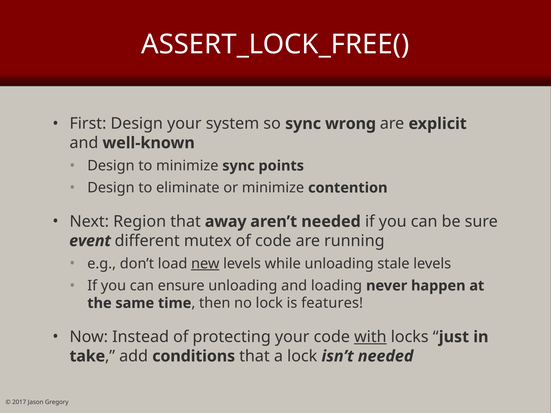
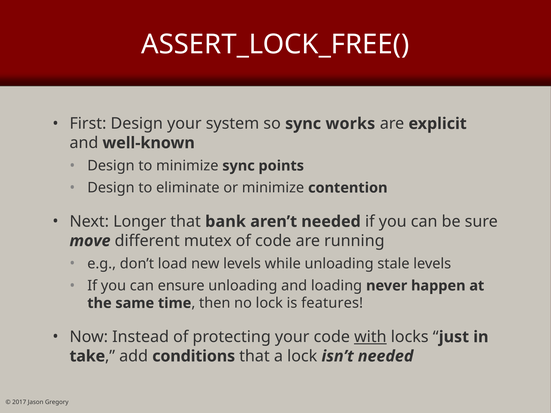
wrong: wrong -> works (350, 124)
Region: Region -> Longer (140, 222)
away: away -> bank (226, 222)
event: event -> move (90, 241)
new underline: present -> none (205, 264)
